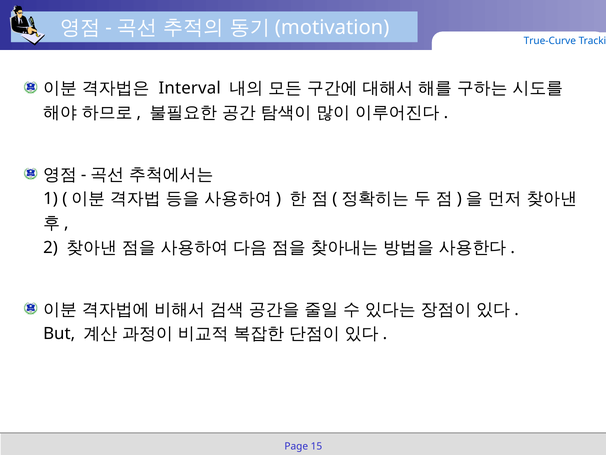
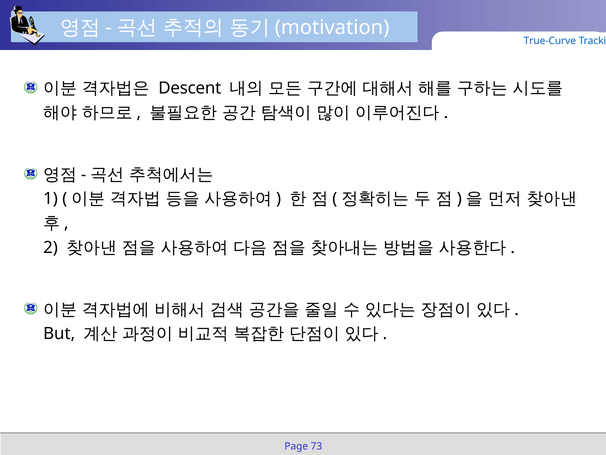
Interval: Interval -> Descent (190, 88)
15: 15 -> 73 (316, 446)
